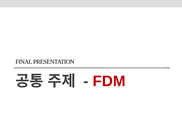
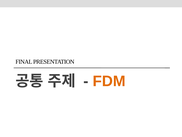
FDM colour: red -> orange (109, 81)
